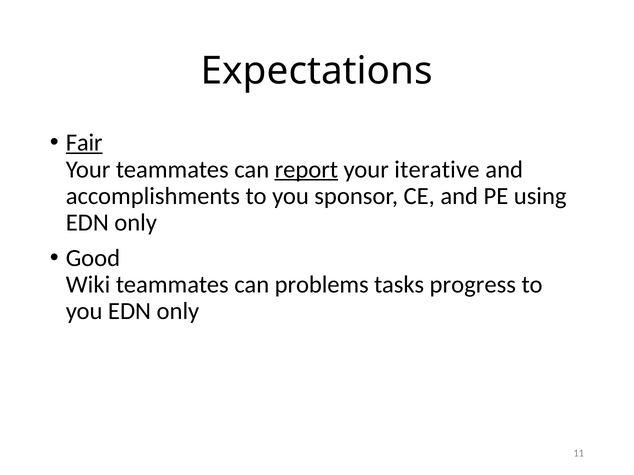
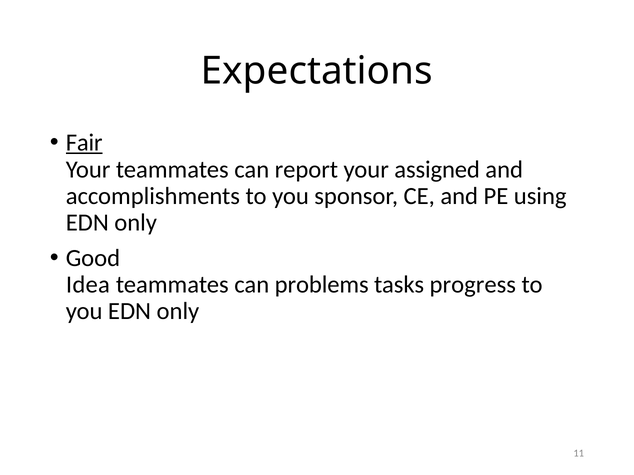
report underline: present -> none (306, 170)
iterative: iterative -> assigned (437, 170)
Wiki: Wiki -> Idea (88, 285)
